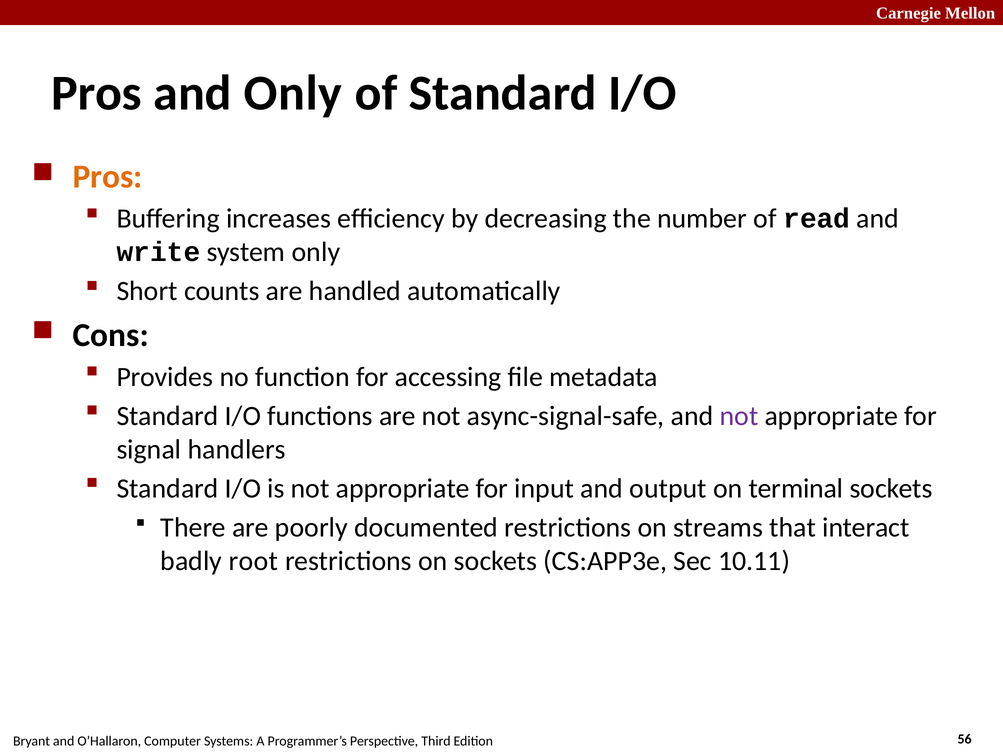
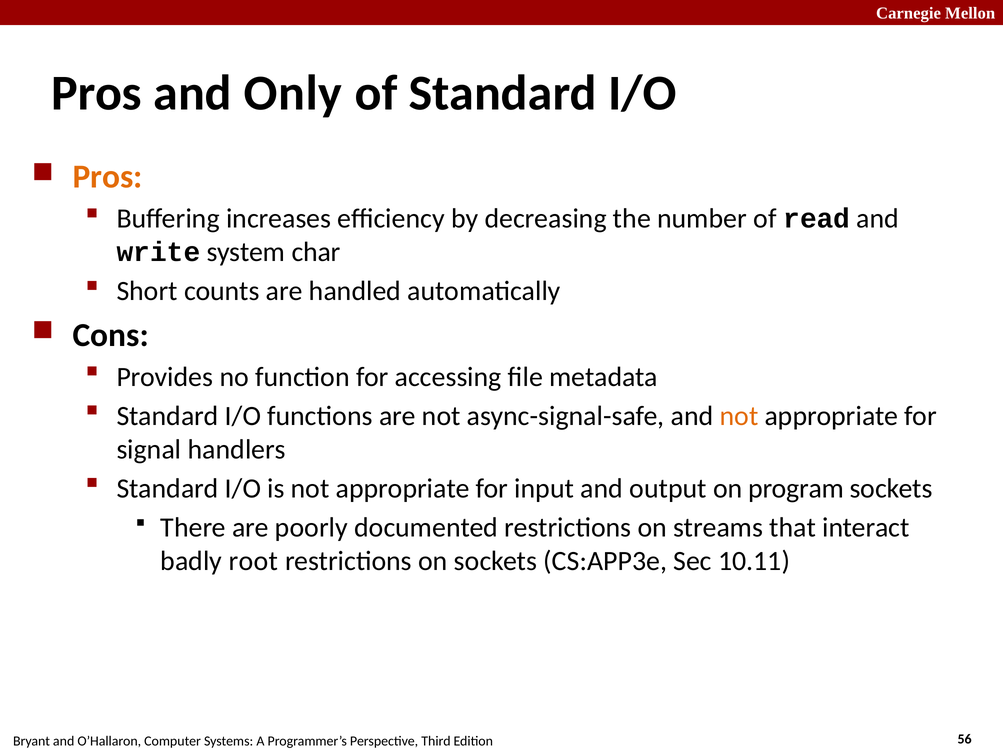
system only: only -> char (316, 252)
not colour: purple -> orange (739, 416)
terminal: terminal -> program (796, 489)
